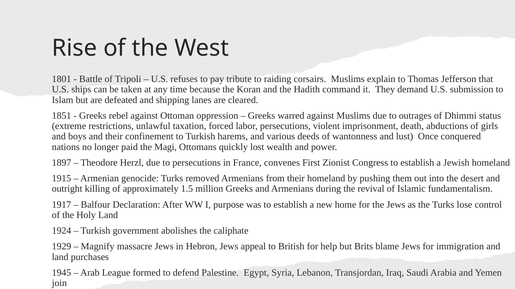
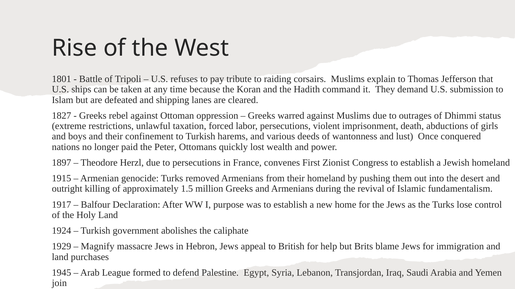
1851: 1851 -> 1827 (62, 116)
Magi: Magi -> Peter (166, 147)
